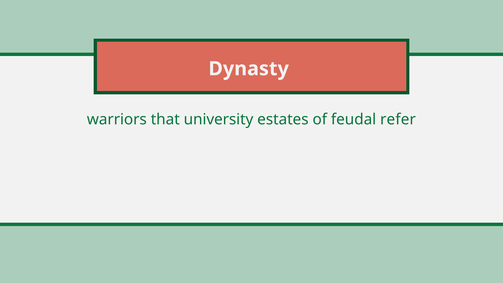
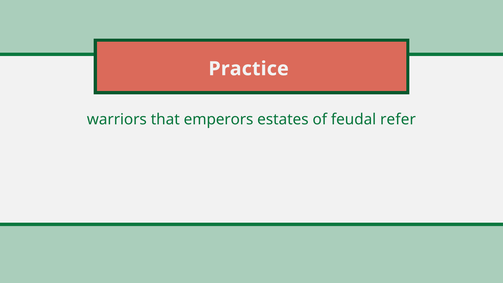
Dynasty: Dynasty -> Practice (249, 69)
university: university -> emperors (219, 119)
